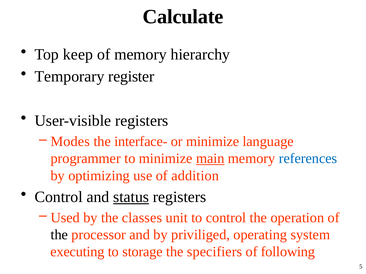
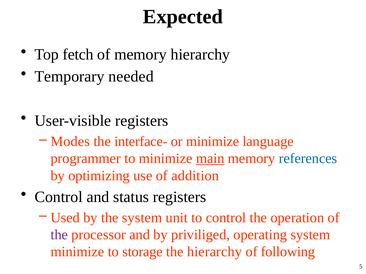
Calculate: Calculate -> Expected (183, 17)
keep: keep -> fetch (78, 54)
register: register -> needed (131, 77)
status underline: present -> none (131, 197)
the classes: classes -> system (142, 218)
the colour: black -> purple (59, 235)
executing: executing -> minimize (77, 252)
the specifiers: specifiers -> hierarchy (215, 252)
